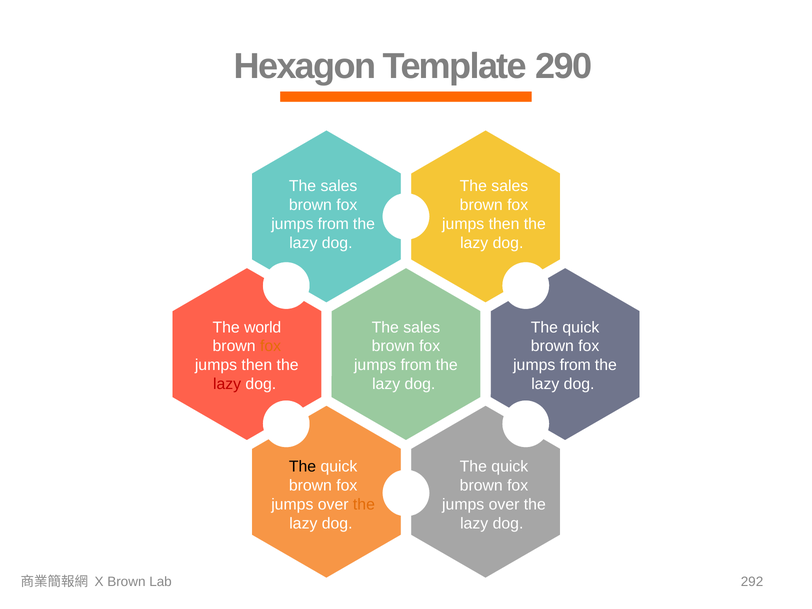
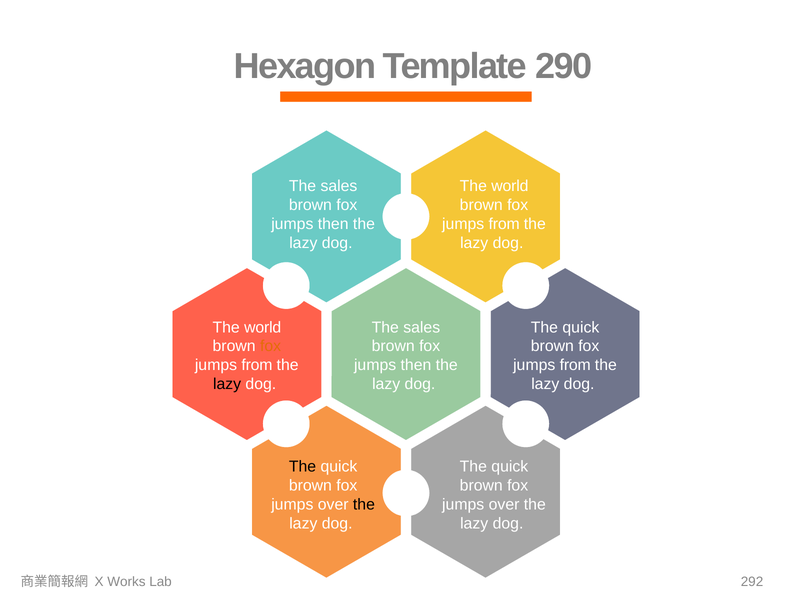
sales: sales -> world (510, 186)
from: from -> then (333, 224)
then: then -> from (504, 224)
then: then -> from (257, 365)
from: from -> then (416, 365)
lazy colour: red -> black (227, 384)
the colour: orange -> black (364, 504)
X Brown: Brown -> Works (126, 582)
